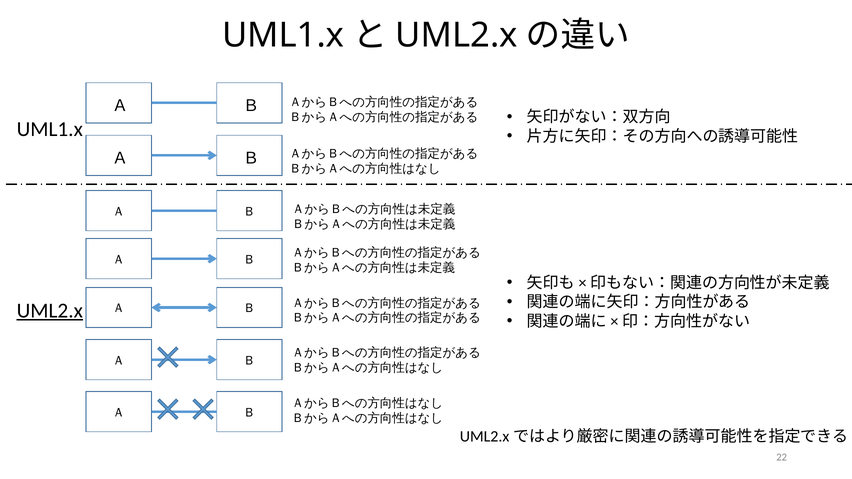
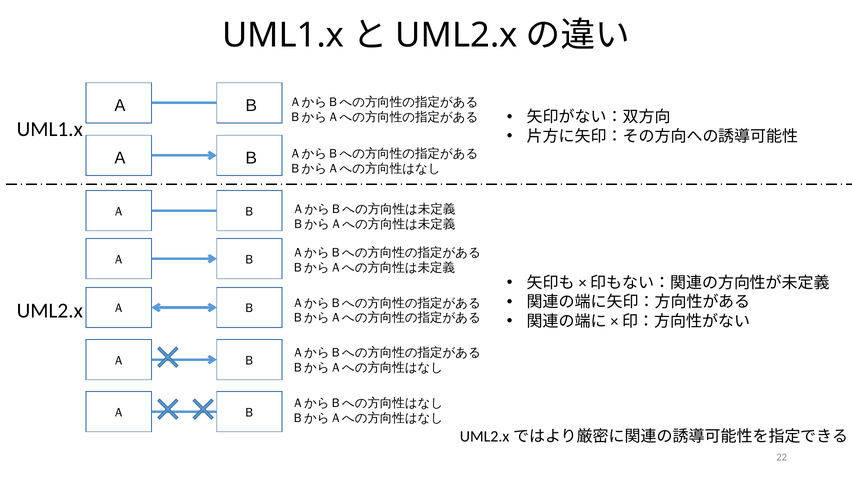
UML2.x underline: present -> none (50, 311)
